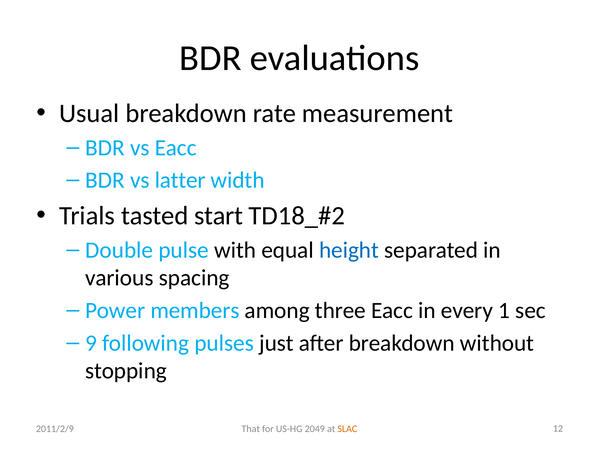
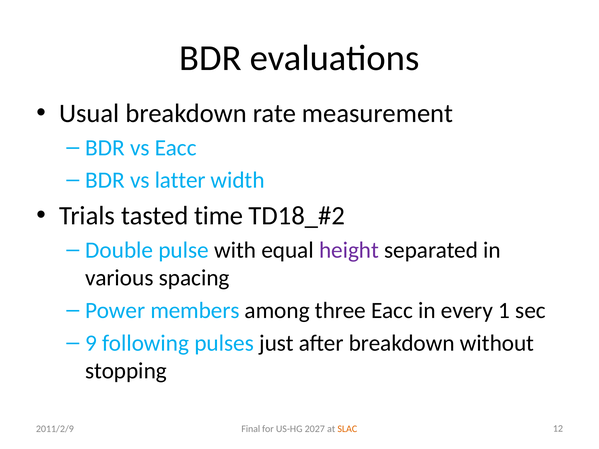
start: start -> time (219, 216)
height colour: blue -> purple (349, 250)
That: That -> Final (251, 429)
2049: 2049 -> 2027 (315, 429)
